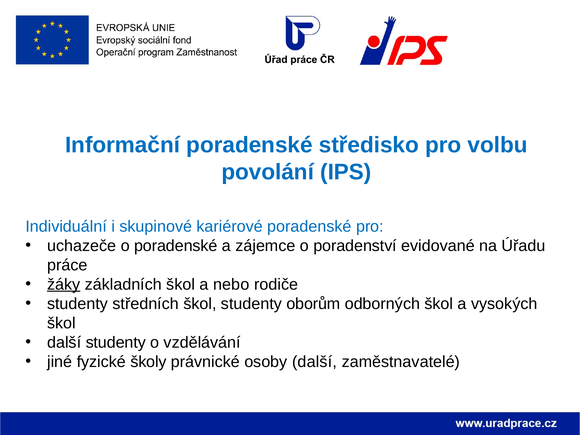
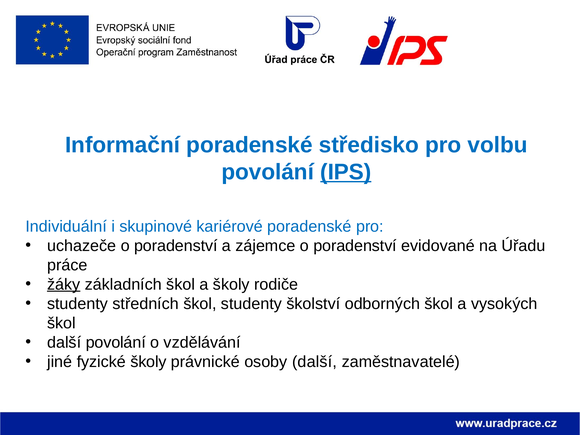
IPS underline: none -> present (346, 172)
uchazeče o poradenské: poradenské -> poradenství (176, 246)
a nebo: nebo -> školy (231, 284)
oborům: oborům -> školství (313, 304)
další studenty: studenty -> povolání (116, 342)
